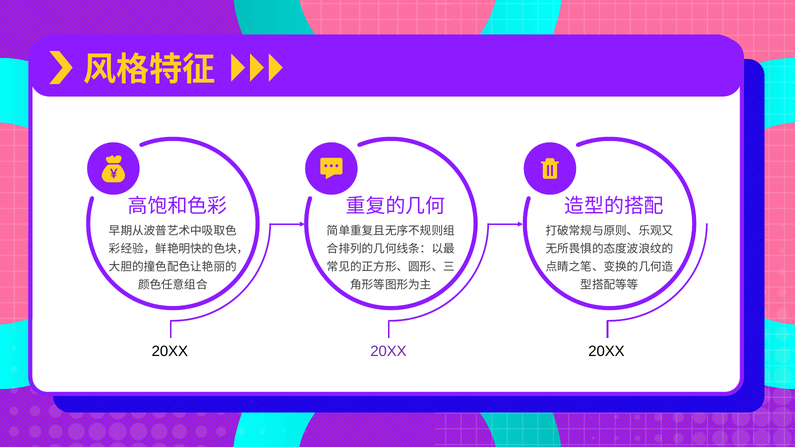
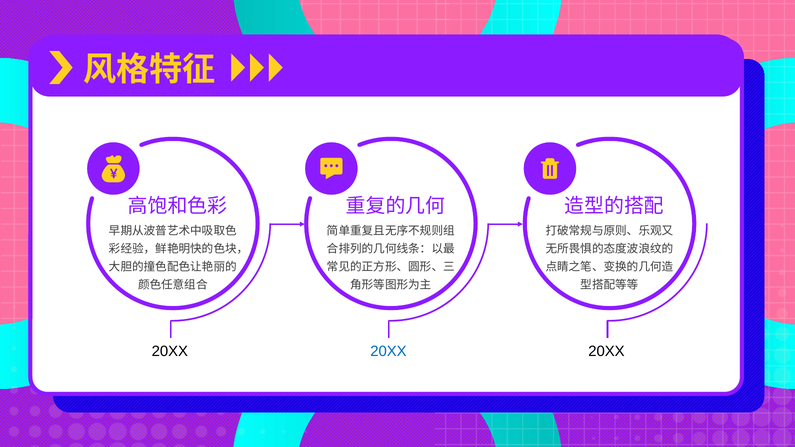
20XX colour: purple -> blue (388, 351)
